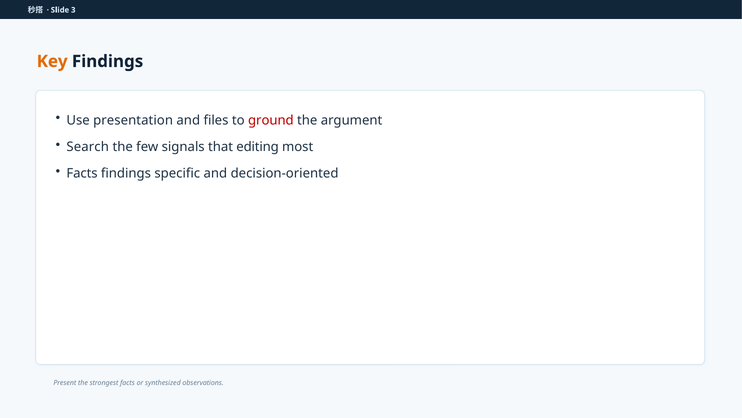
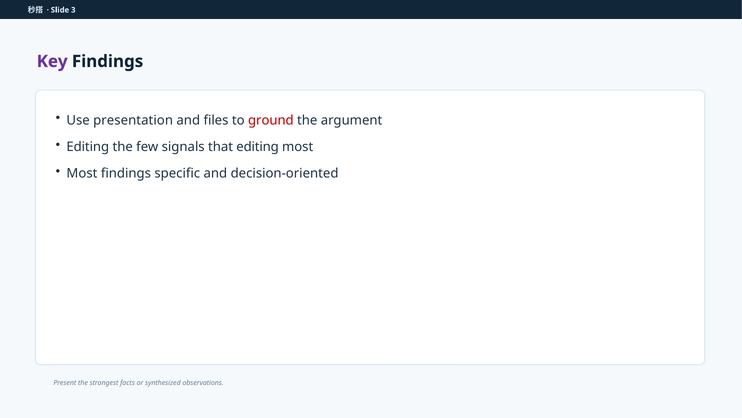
Key colour: orange -> purple (52, 61)
Search: Search -> Editing (88, 147)
Facts: Facts -> Most (82, 173)
